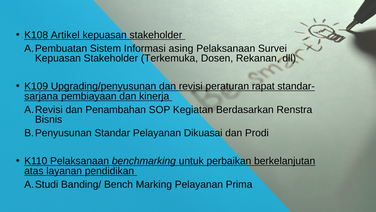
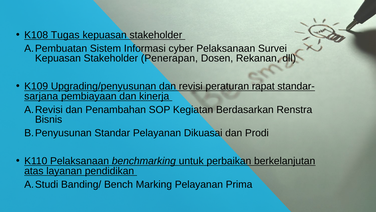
Artikel: Artikel -> Tugas (65, 35)
asing: asing -> cyber (181, 48)
Terkemuka: Terkemuka -> Penerapan (169, 58)
